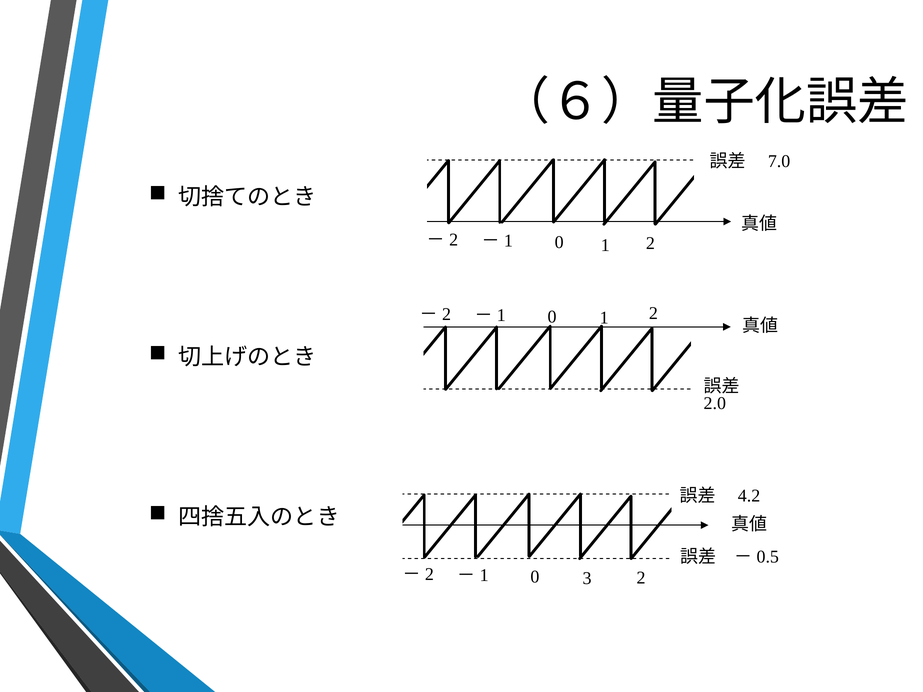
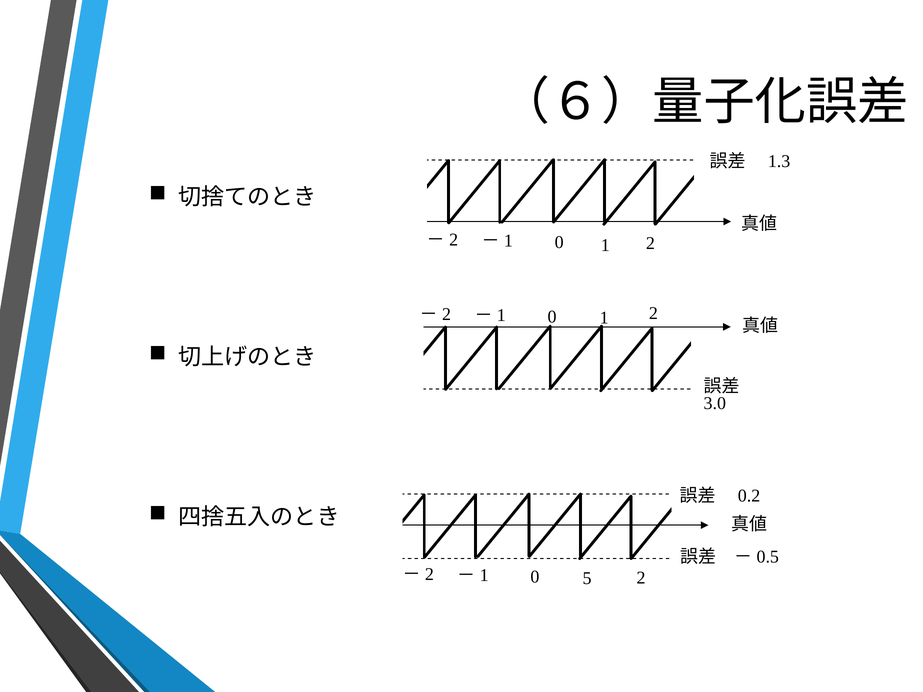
7.0: 7.0 -> 1.3 (779, 162)
2.0: 2.0 -> 3.0 (715, 404)
4.2: 4.2 -> 0.2 (749, 496)
3: 3 -> 5 (587, 578)
